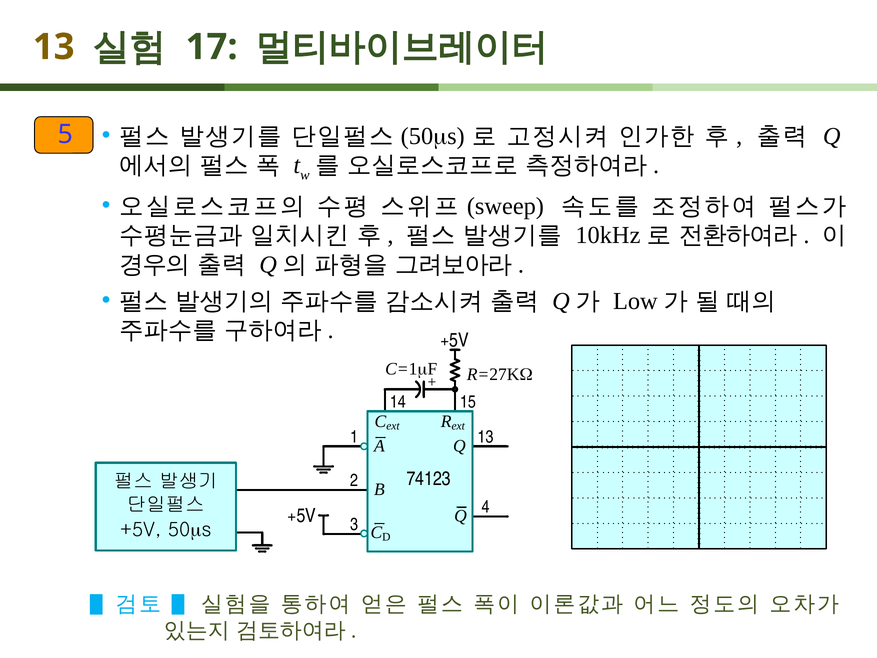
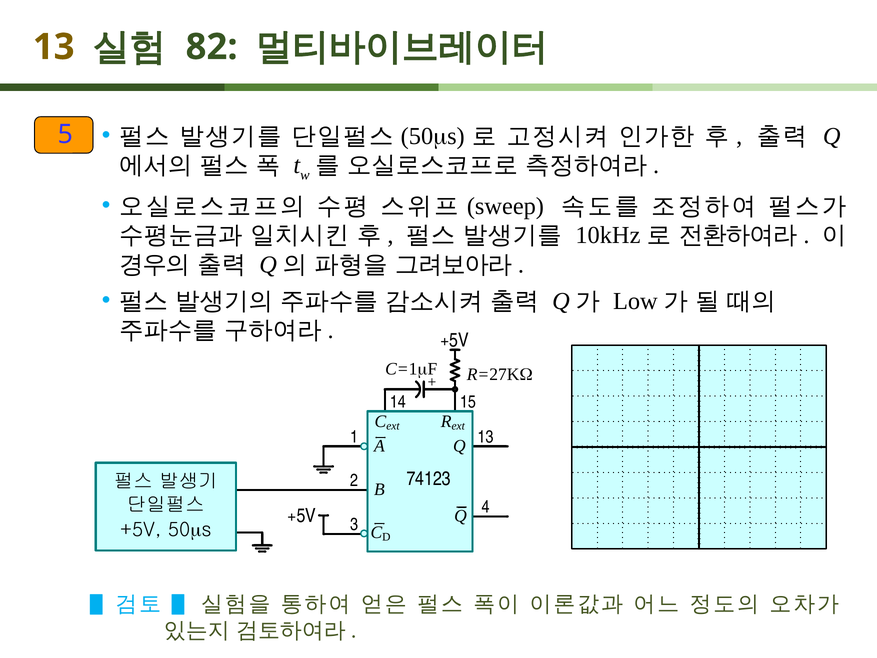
17: 17 -> 82 (212, 47)
